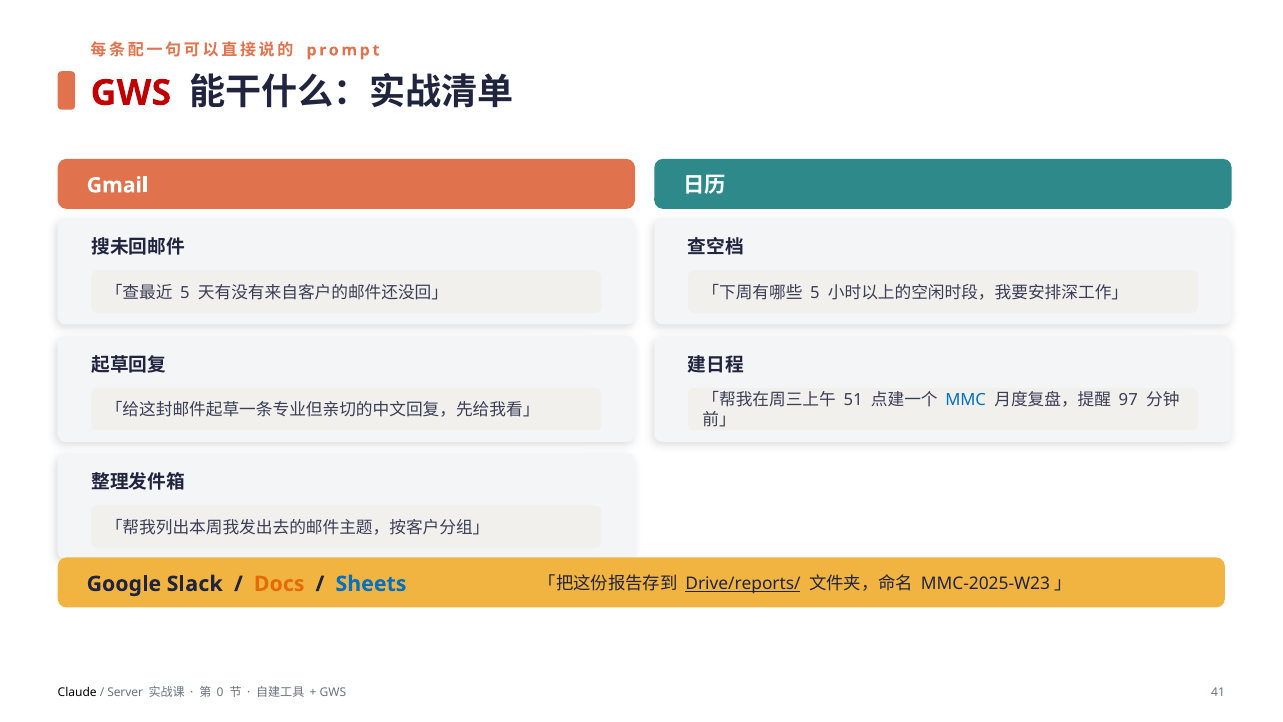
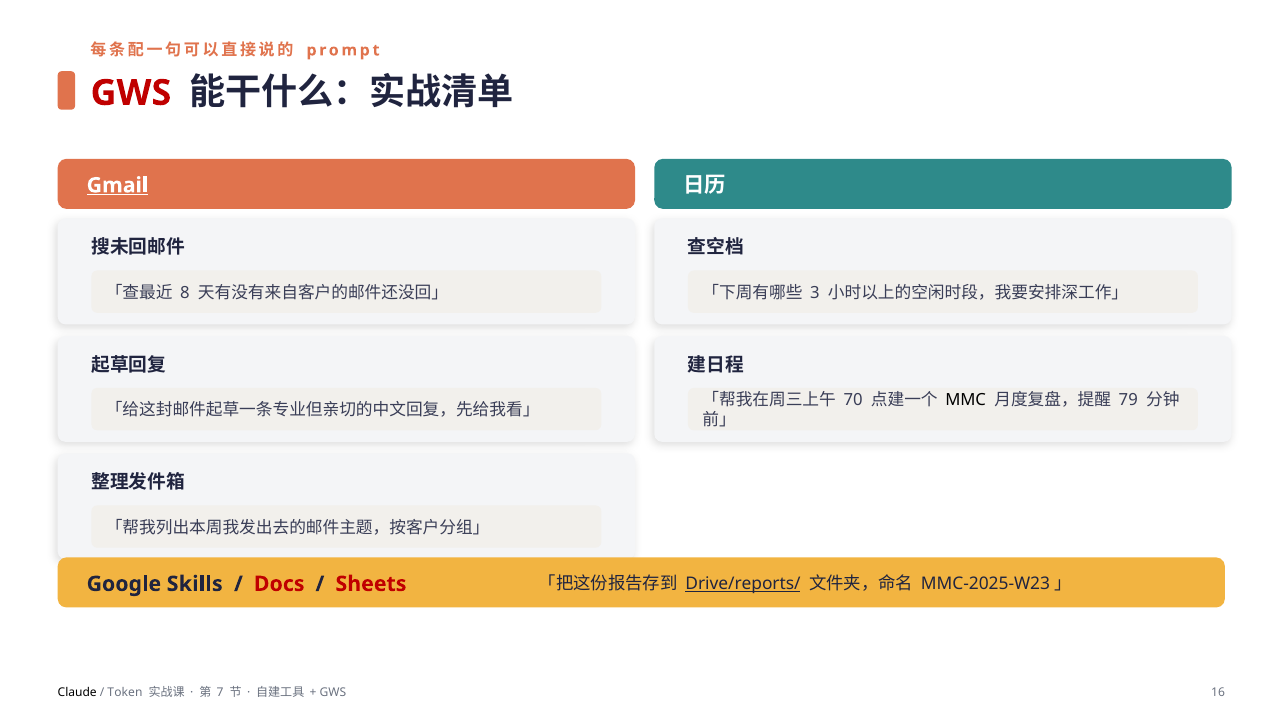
Gmail underline: none -> present (117, 185)
5: 5 -> 8 (185, 293)
5: 5 -> 3 (815, 293)
51: 51 -> 70 (853, 400)
MMC colour: blue -> black (966, 400)
97: 97 -> 79 (1128, 400)
Slack: Slack -> Skills (195, 584)
Docs colour: orange -> red (279, 584)
Sheets colour: blue -> red (371, 584)
Server: Server -> Token (125, 693)
0: 0 -> 7 (220, 693)
41: 41 -> 16 (1218, 693)
